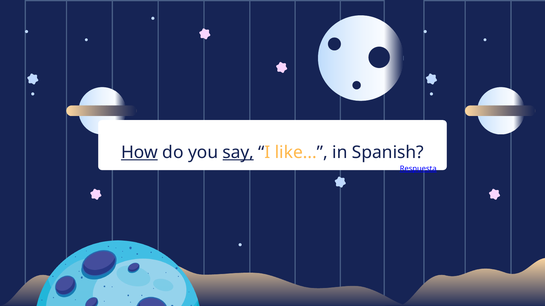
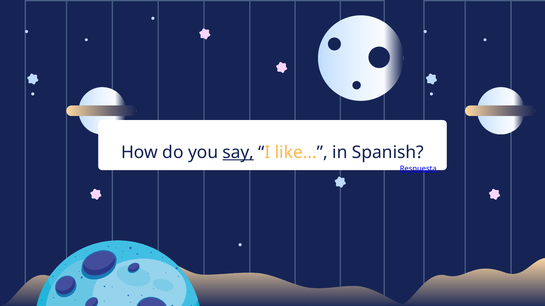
How underline: present -> none (139, 153)
